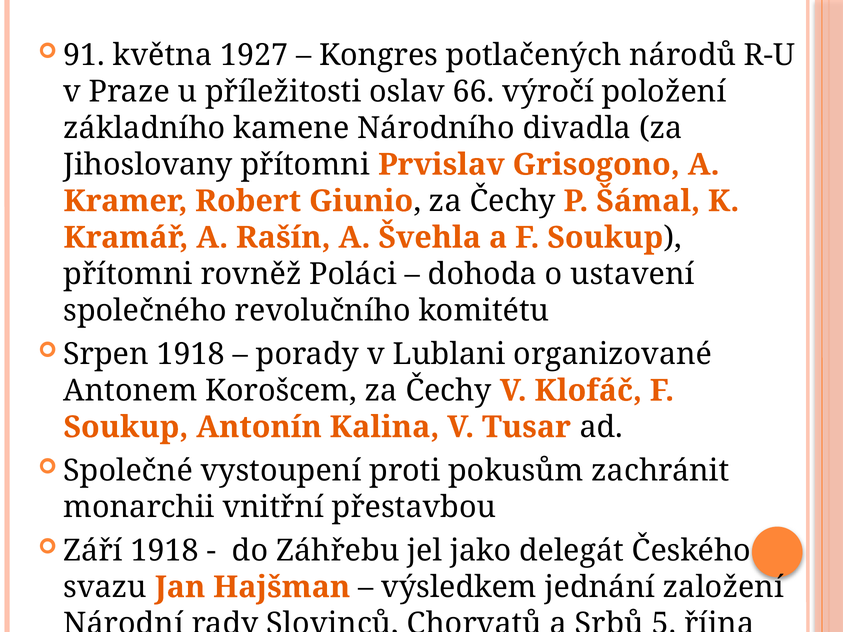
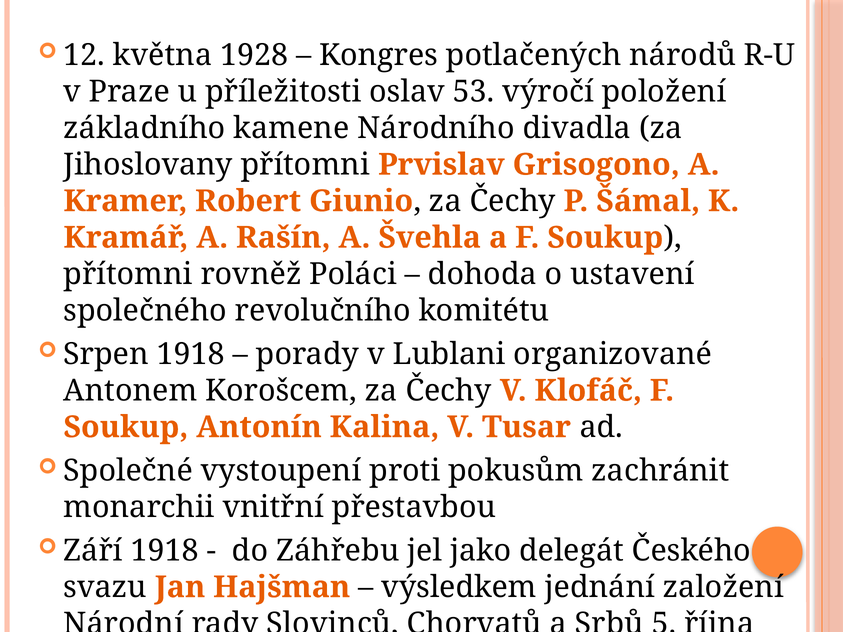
91: 91 -> 12 (84, 55)
1927: 1927 -> 1928 (254, 55)
66: 66 -> 53 (474, 92)
